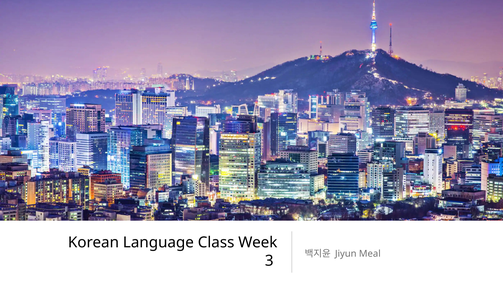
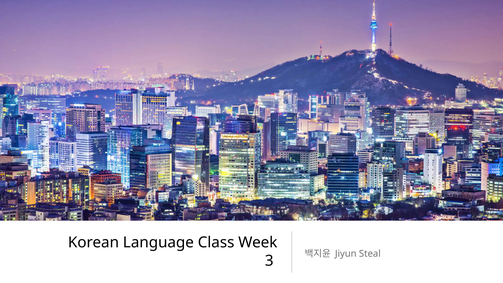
Meal: Meal -> Steal (370, 254)
